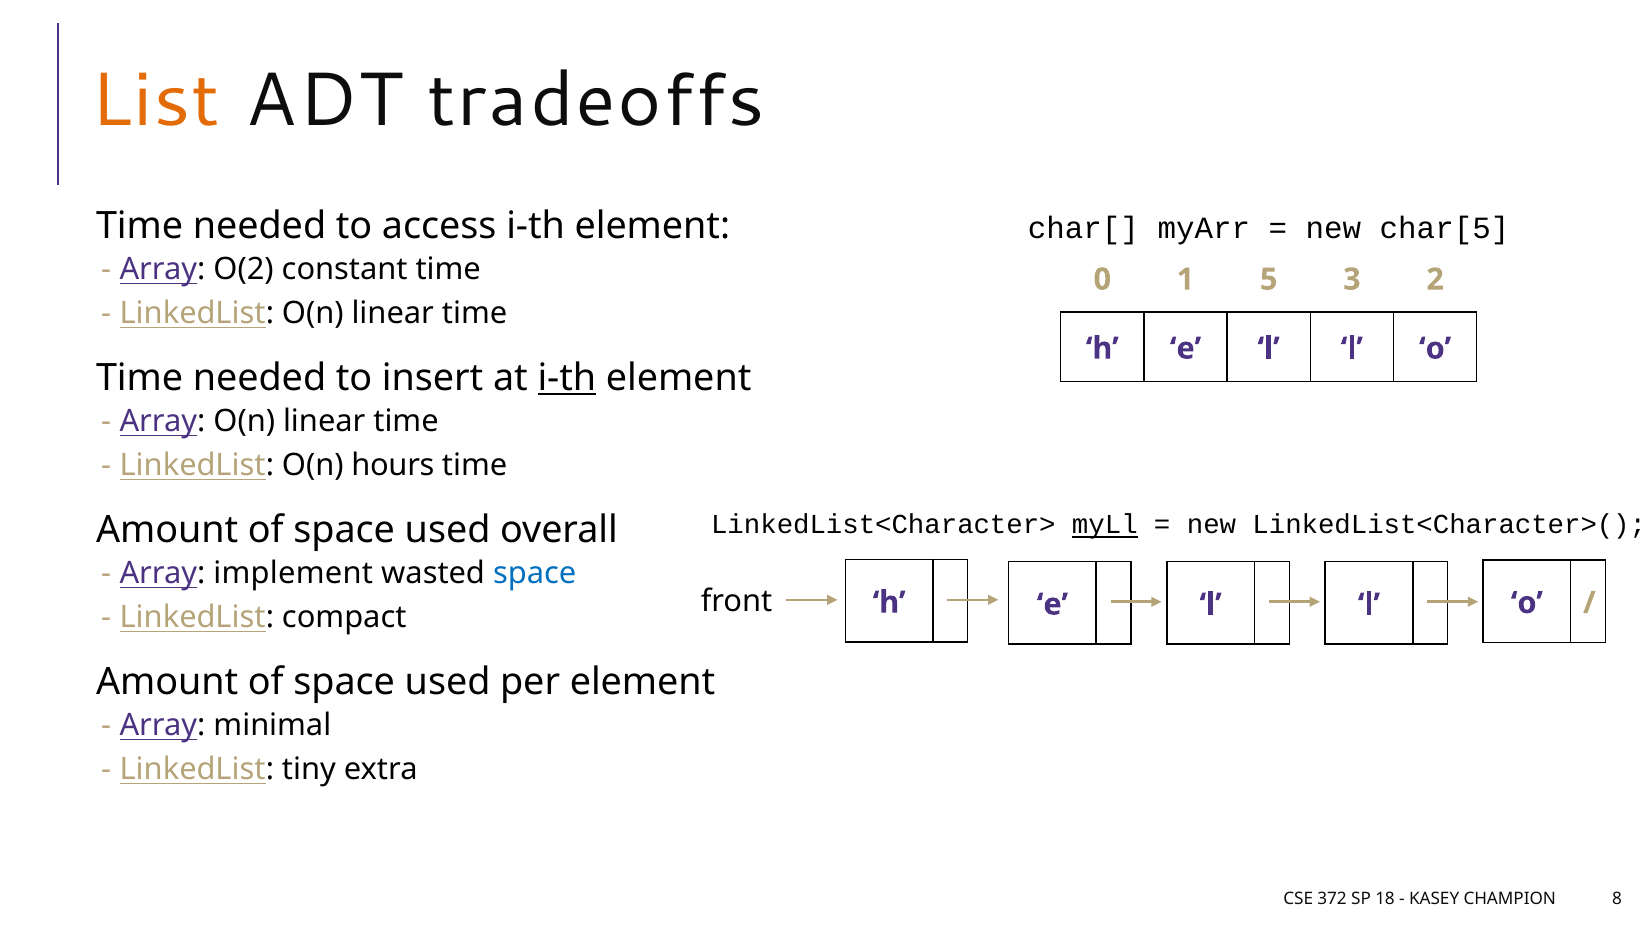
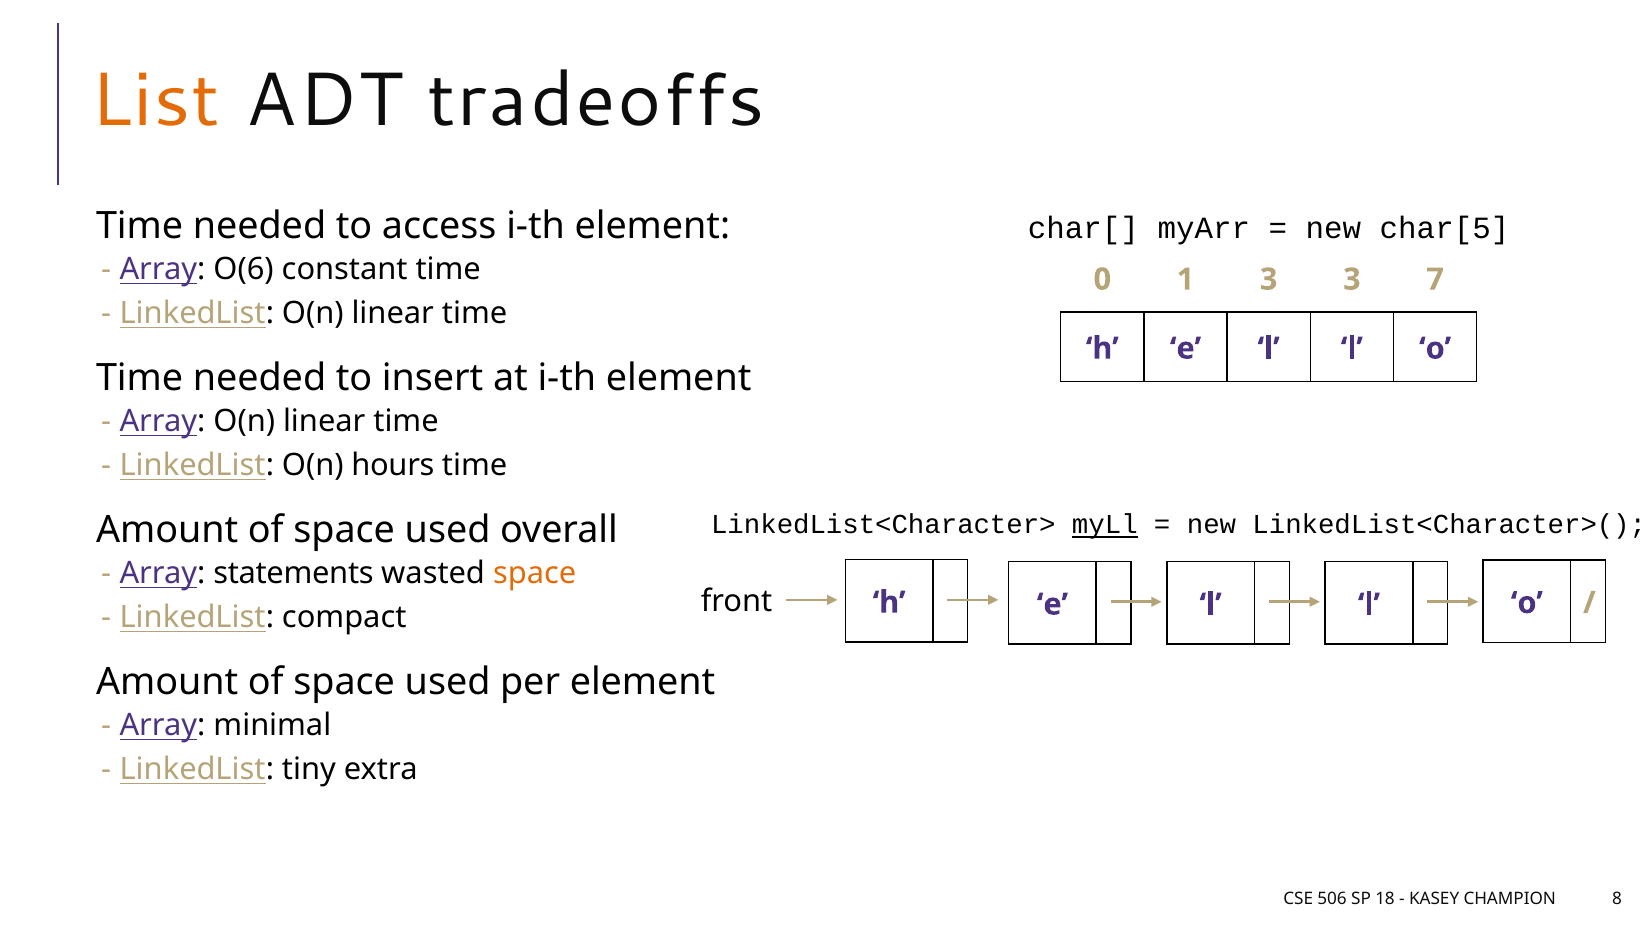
O(2: O(2 -> O(6 (244, 270)
1 5: 5 -> 3 (1269, 279)
2: 2 -> 7 (1435, 279)
i-th underline: present -> none (567, 378)
implement: implement -> statements (293, 574)
space colour: blue -> orange (535, 574)
372: 372 -> 506 (1332, 899)
